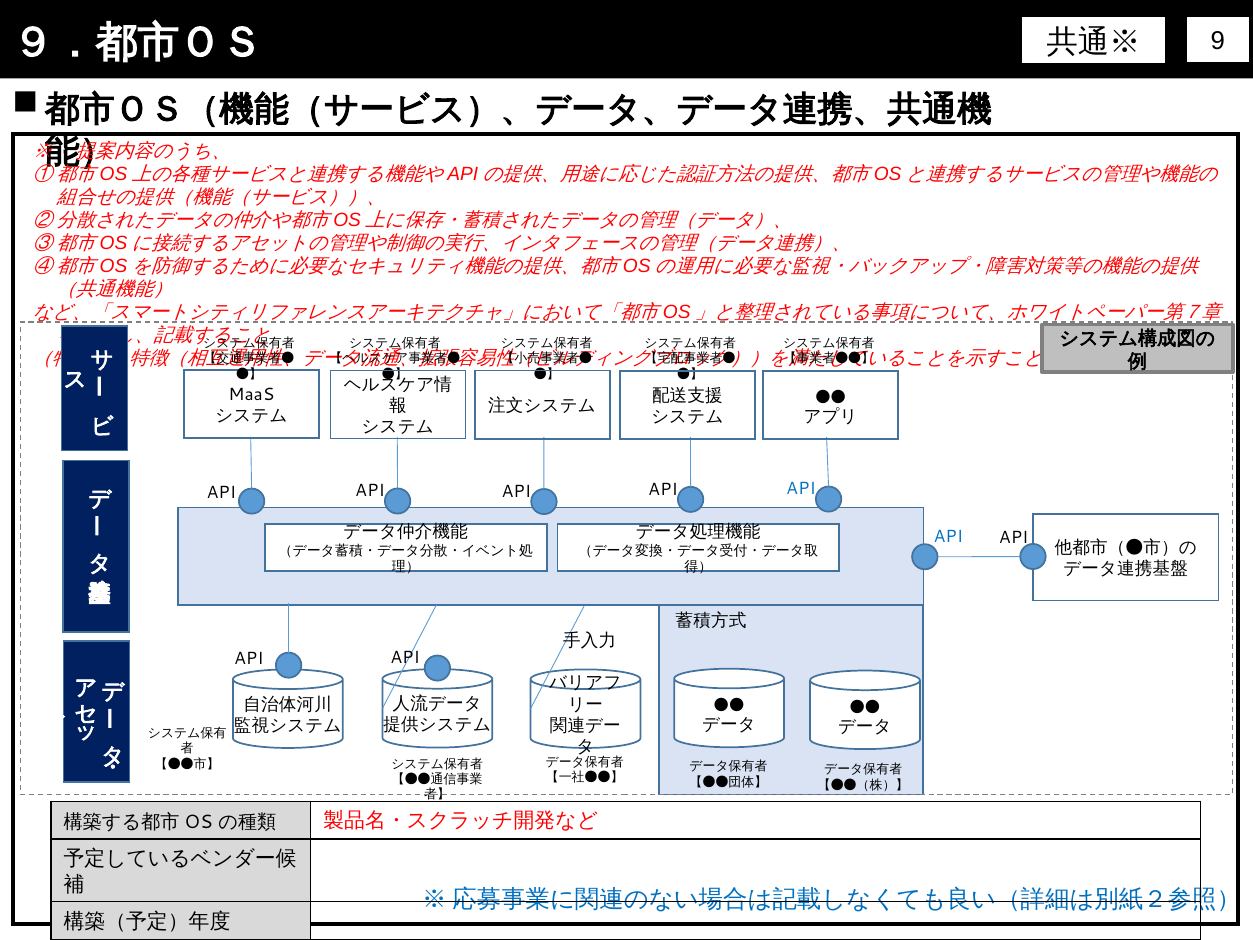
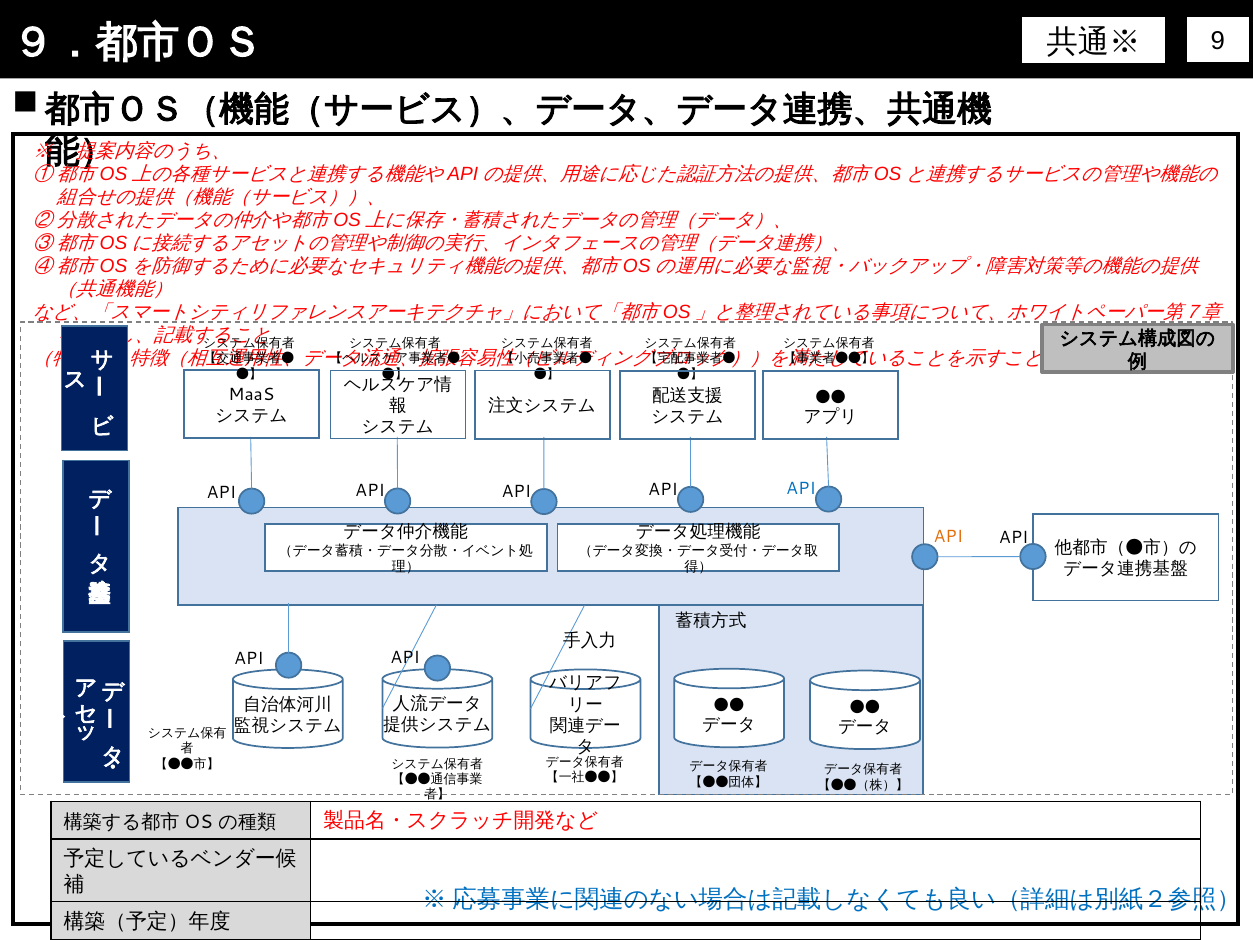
API colour: blue -> orange (948, 537)
